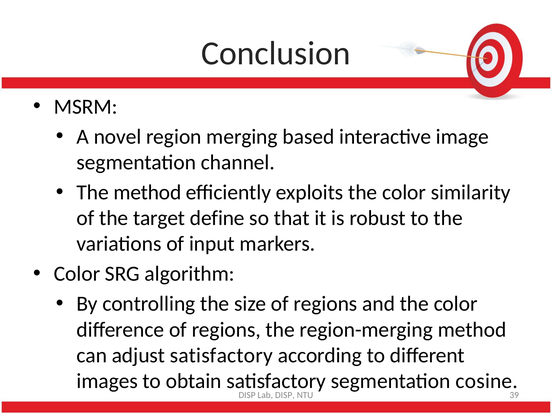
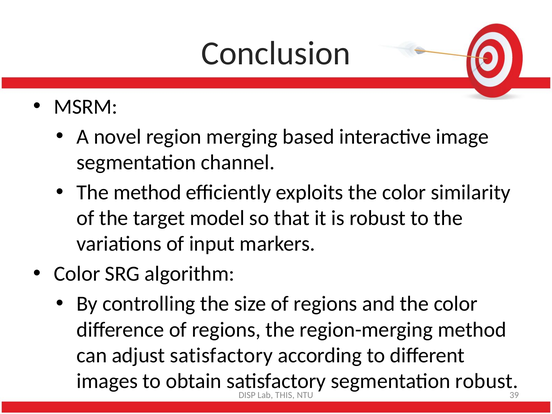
define: define -> model (217, 218)
segmentation cosine: cosine -> robust (487, 381)
Lab DISP: DISP -> THIS (285, 395)
